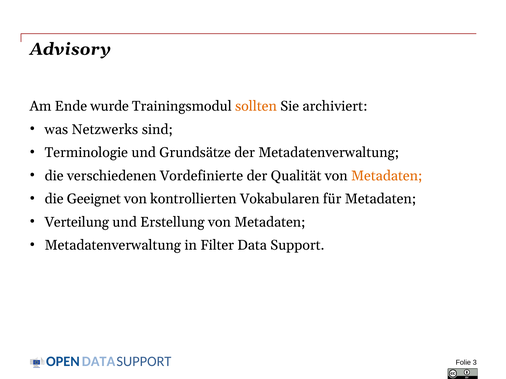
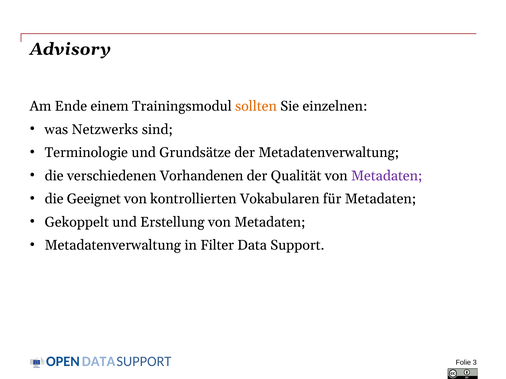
wurde: wurde -> einem (110, 106)
archiviert: archiviert -> einzelnen (335, 106)
Vordefinierte: Vordefinierte -> Vorhandenen (202, 176)
Metadaten colour: orange -> purple (387, 176)
Verteilung: Verteilung -> Gekoppelt (77, 222)
